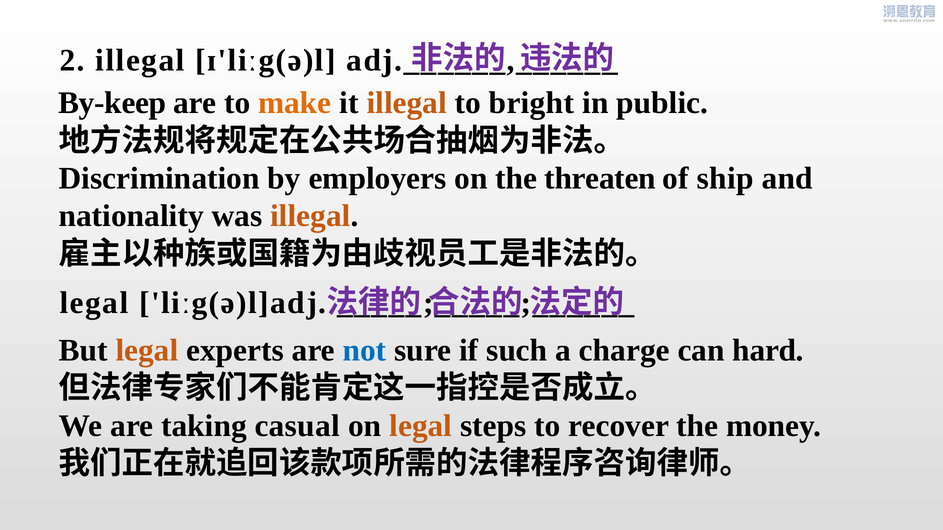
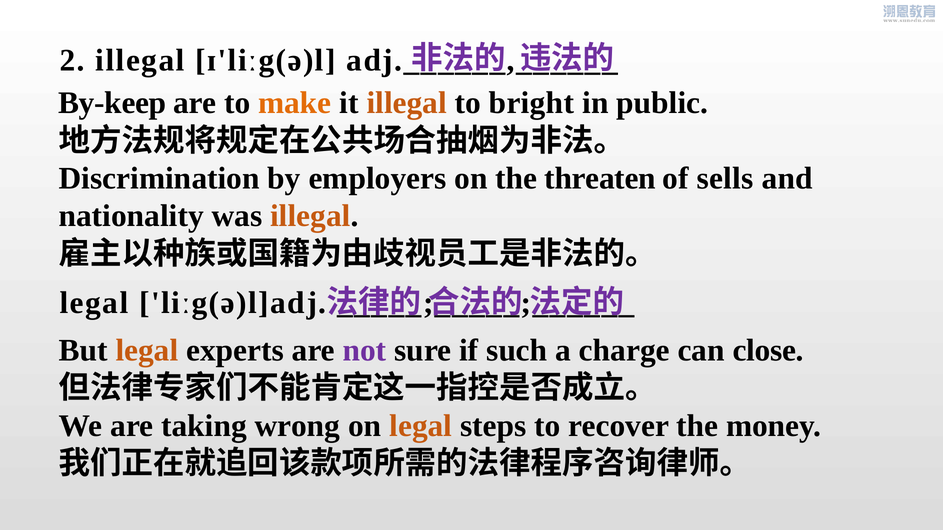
ship: ship -> sells (725, 179)
not colour: blue -> purple (365, 351)
hard: hard -> close (768, 351)
casual: casual -> wrong (297, 426)
